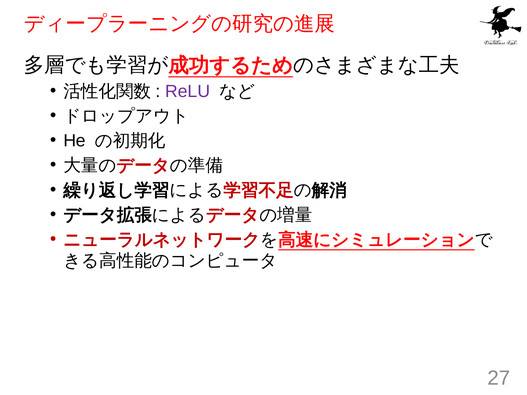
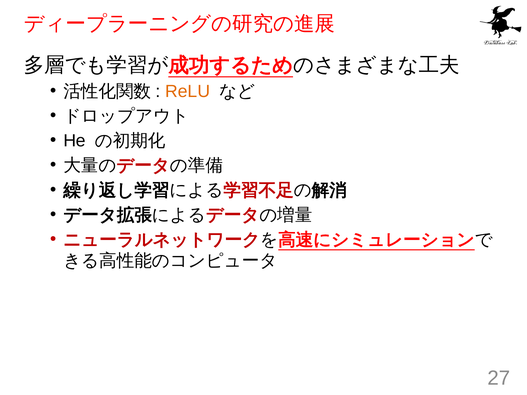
ReLU colour: purple -> orange (188, 91)
